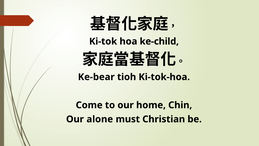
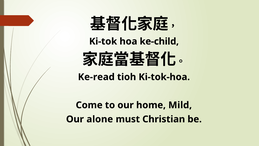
Ke-bear: Ke-bear -> Ke-read (96, 77)
Chin: Chin -> Mild (180, 105)
